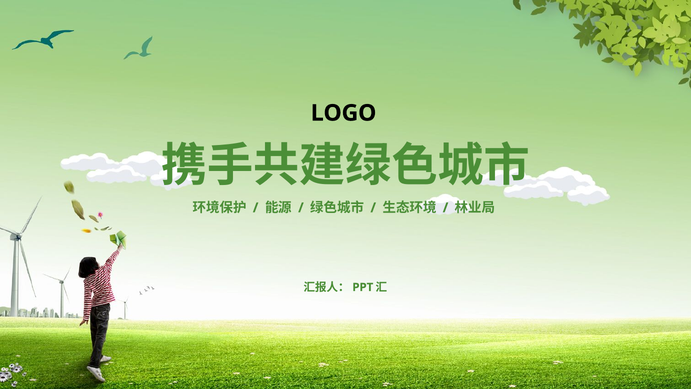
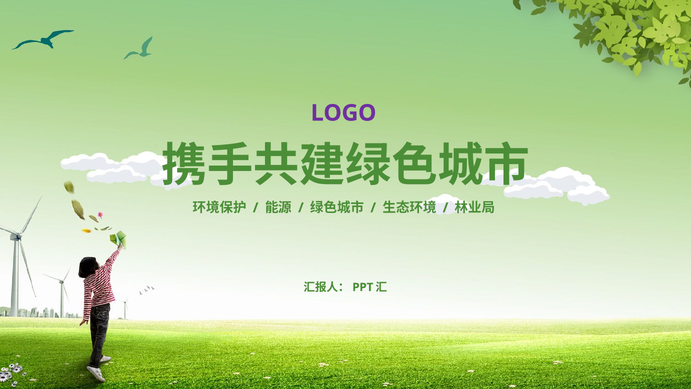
LOGO colour: black -> purple (344, 113)
